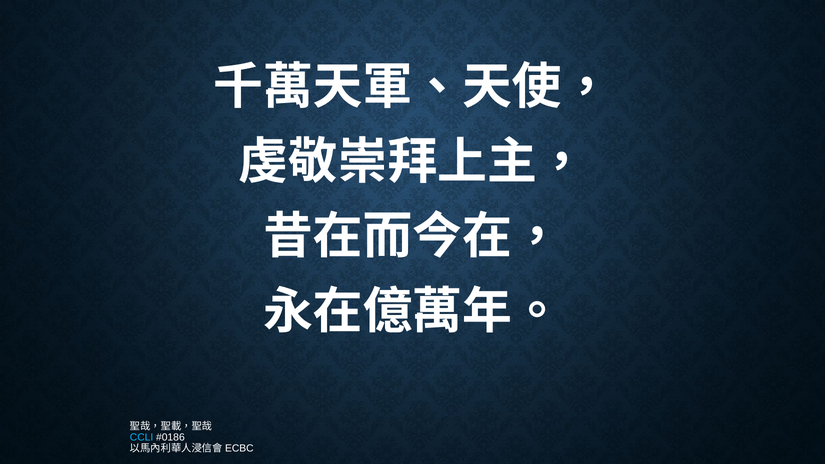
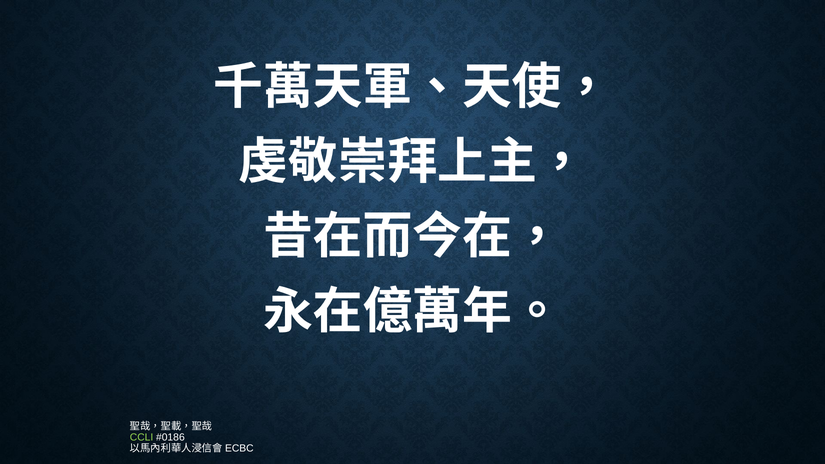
CCLI colour: light blue -> light green (142, 437)
